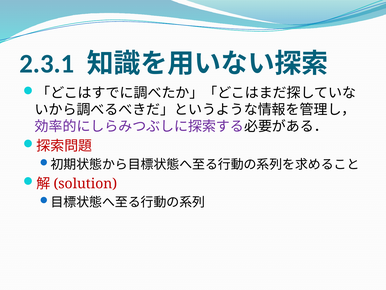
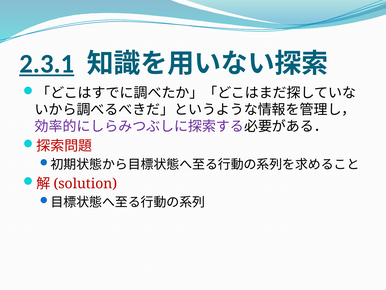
2.3.1 underline: none -> present (47, 64)
